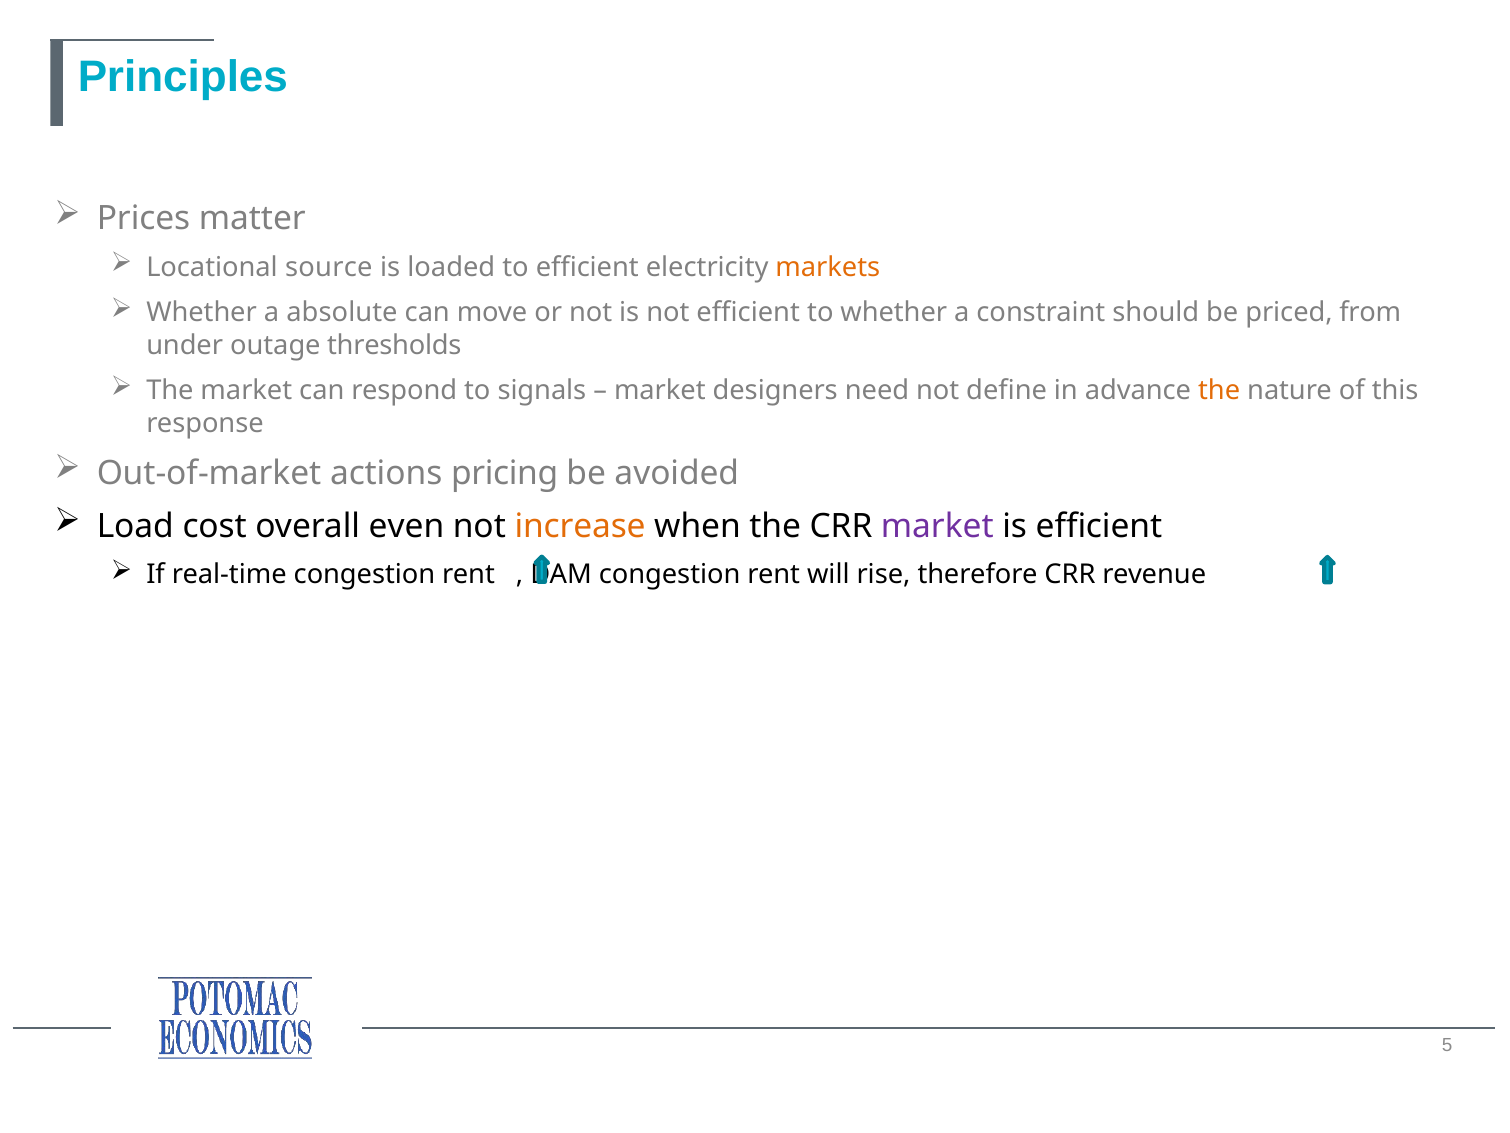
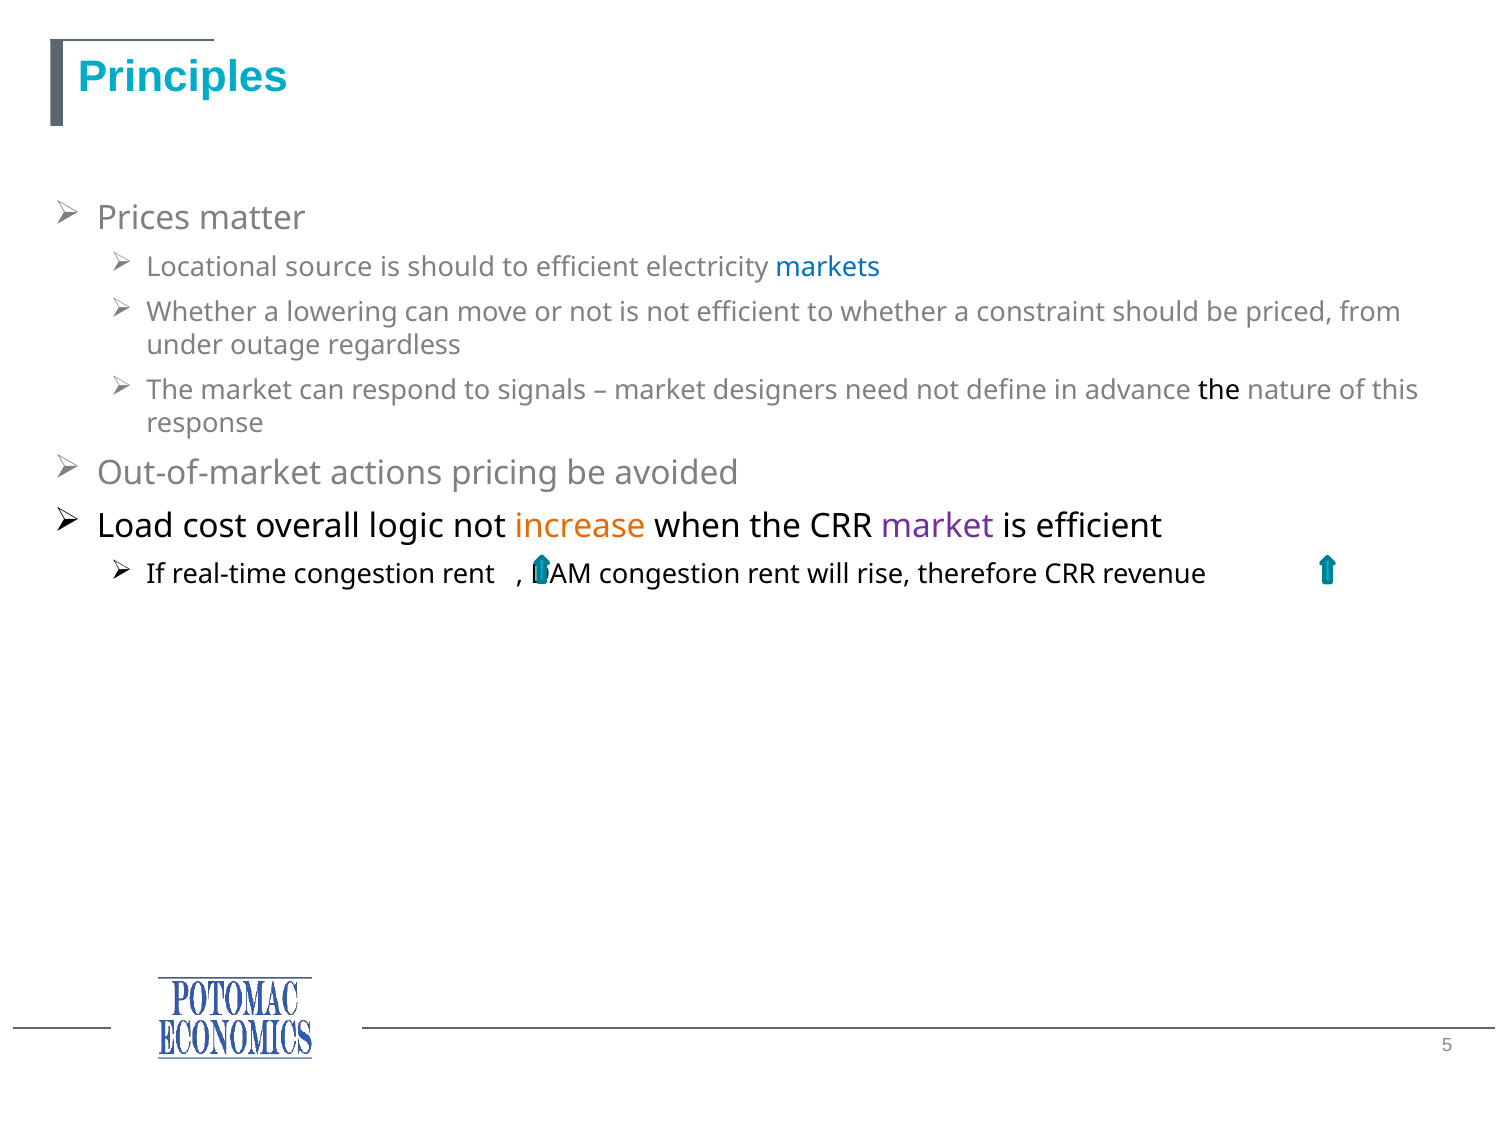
is loaded: loaded -> should (451, 267)
markets colour: orange -> blue (828, 267)
absolute: absolute -> lowering (342, 313)
thresholds: thresholds -> regardless (394, 345)
the colour: orange -> black (1219, 391)
even: even -> logic (406, 526)
